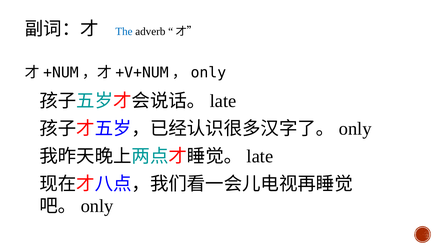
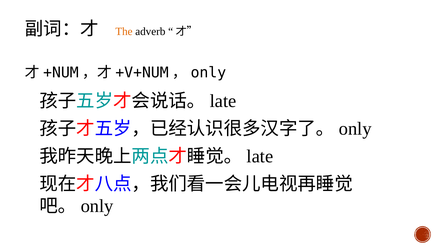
The colour: blue -> orange (124, 32)
